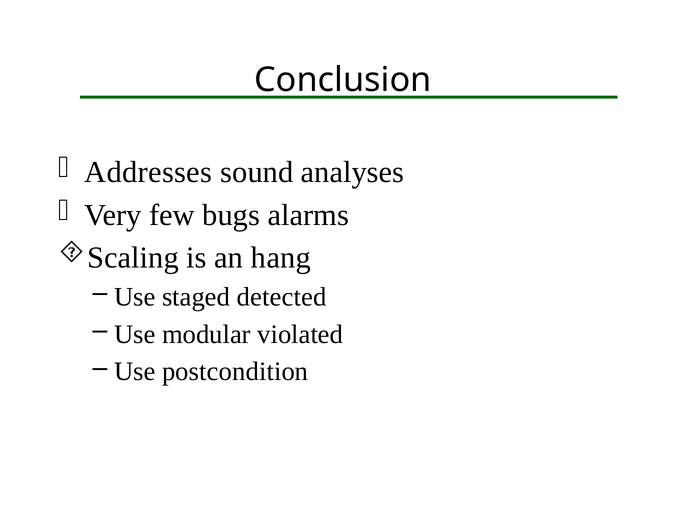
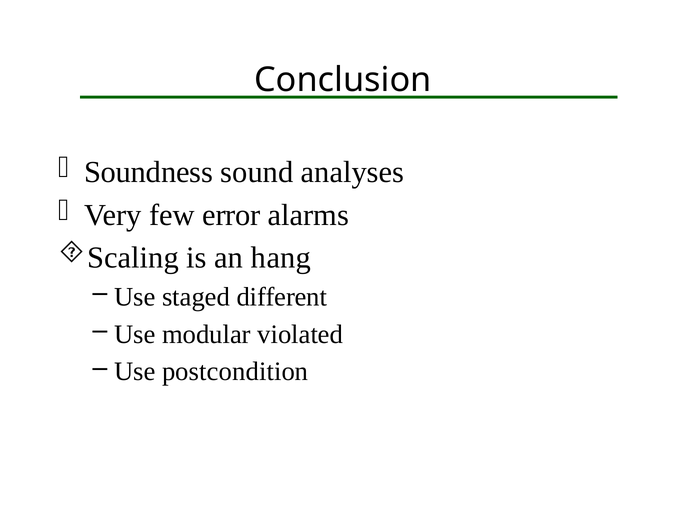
Addresses: Addresses -> Soundness (149, 172)
bugs: bugs -> error (231, 215)
detected: detected -> different (282, 297)
